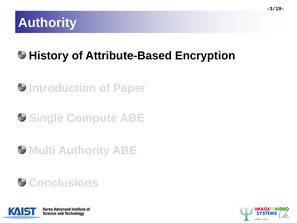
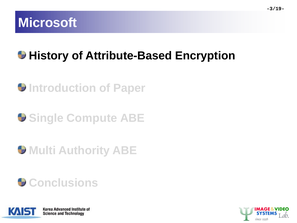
Authority: Authority -> Microsoft (48, 23)
